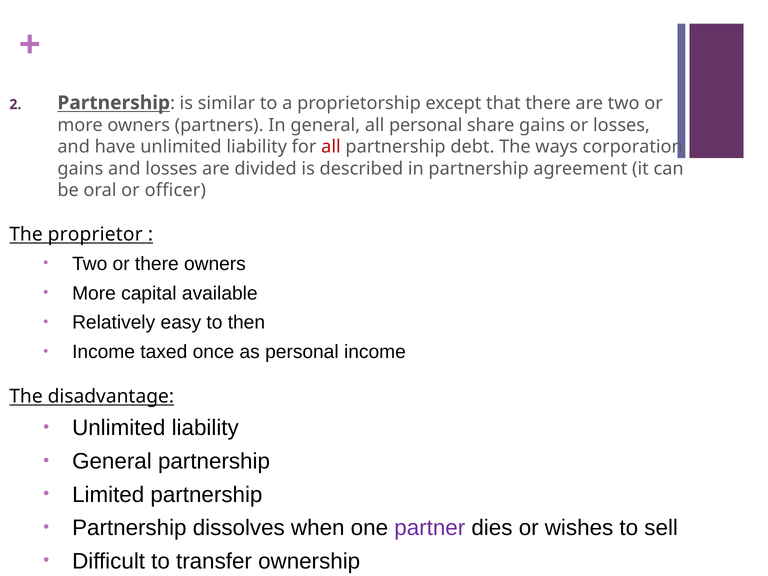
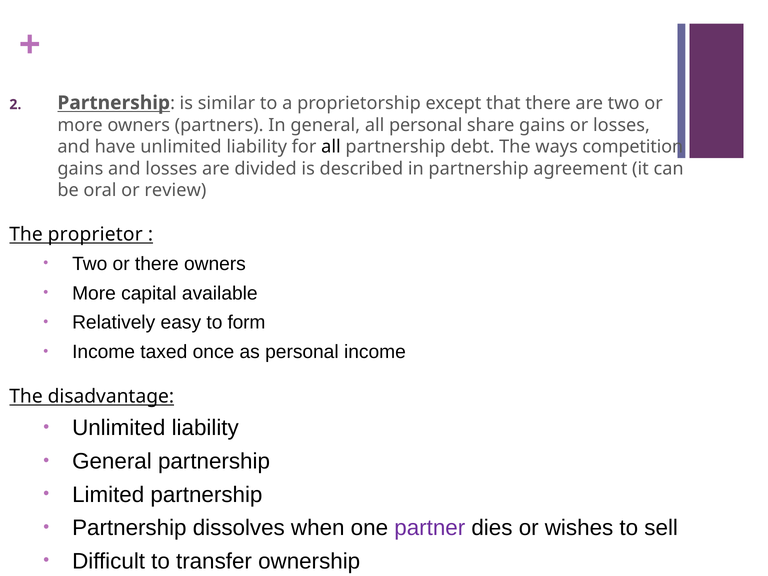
all colour: red -> black (331, 147)
corporation: corporation -> competition (633, 147)
officer: officer -> review (175, 190)
then: then -> form (247, 323)
